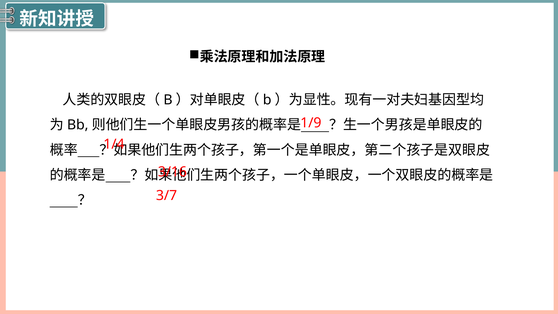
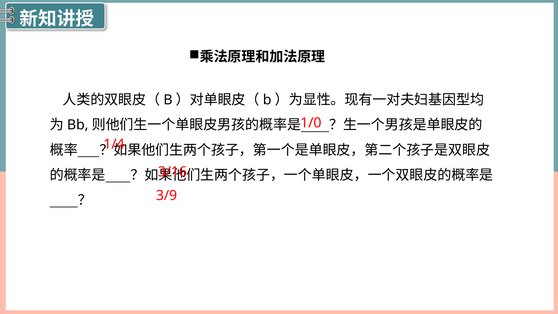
1/9: 1/9 -> 1/0 (311, 123)
3/7: 3/7 -> 3/9 (167, 195)
